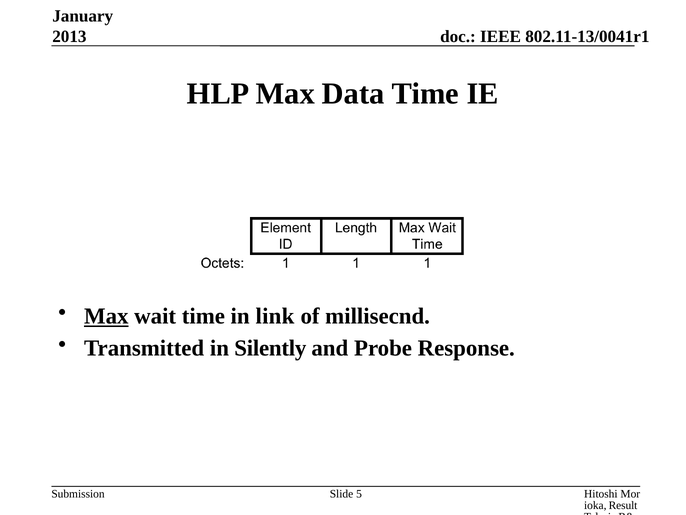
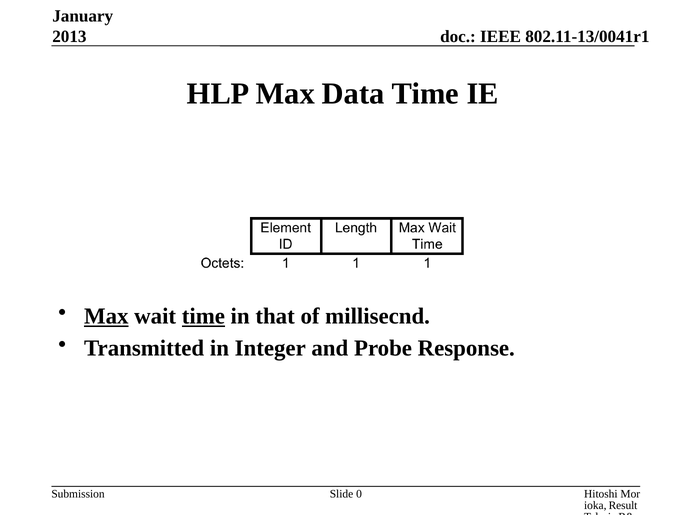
time underline: none -> present (203, 316)
link: link -> that (275, 316)
Silently: Silently -> Integer (270, 348)
5: 5 -> 0 (359, 493)
